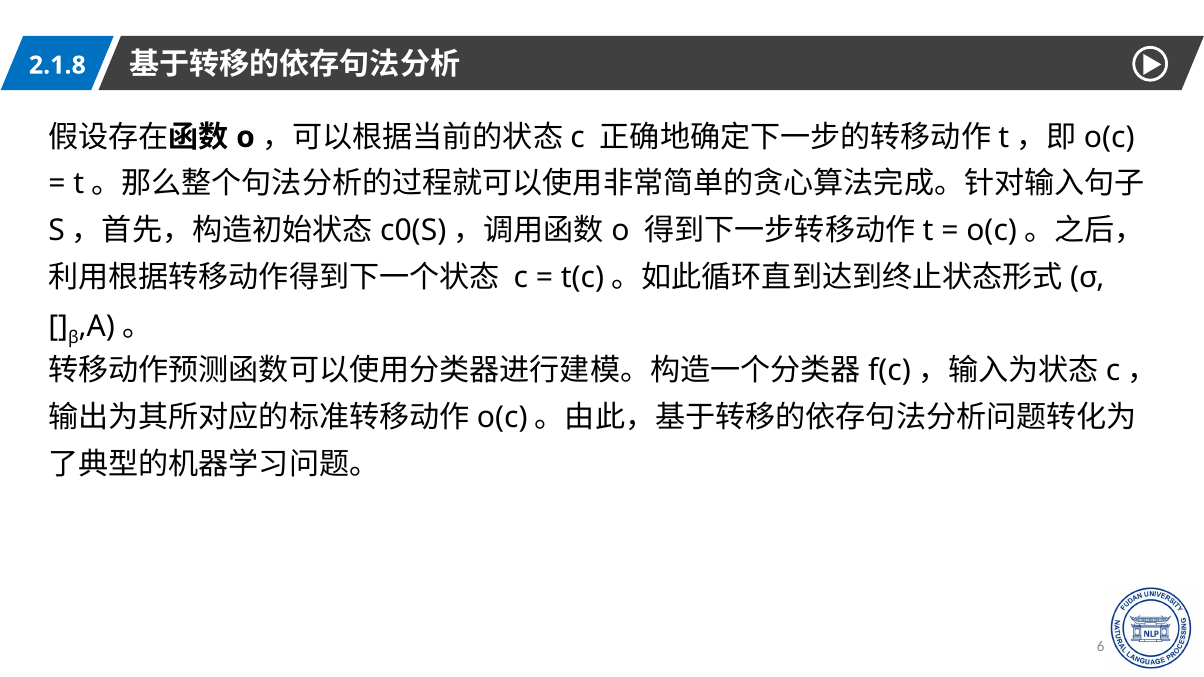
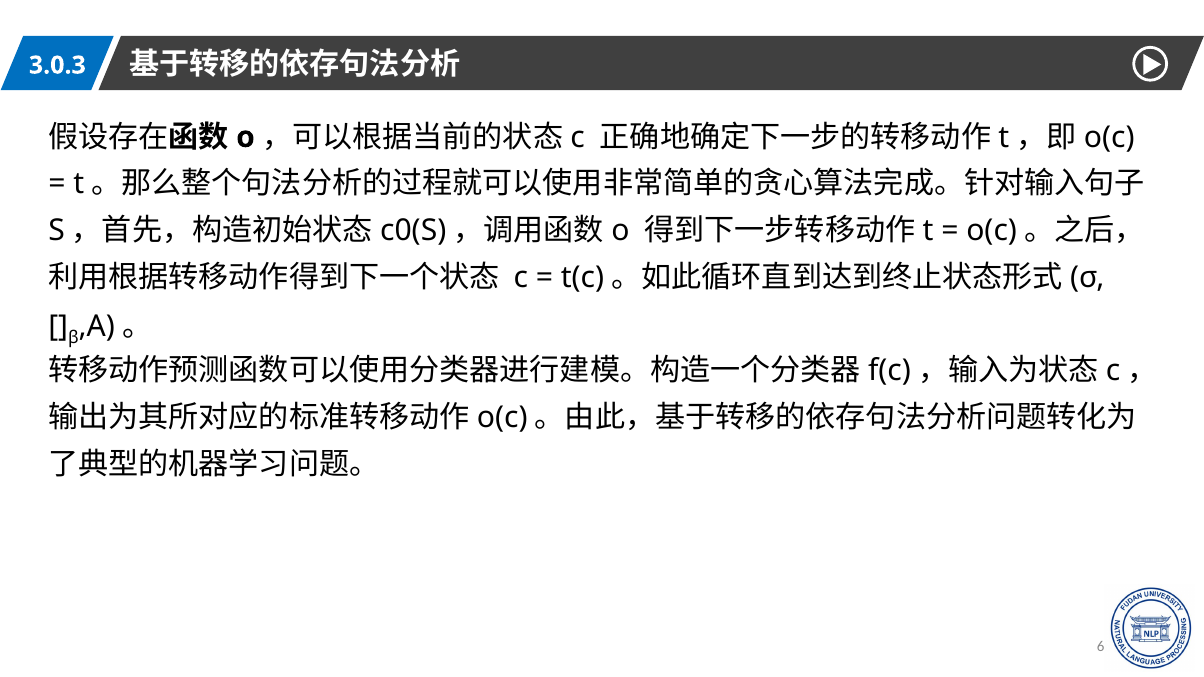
2.1.8: 2.1.8 -> 3.0.3 (57, 65)
